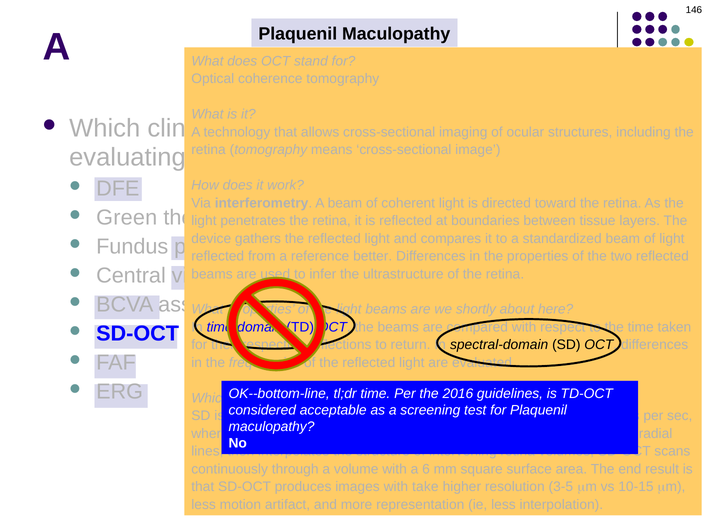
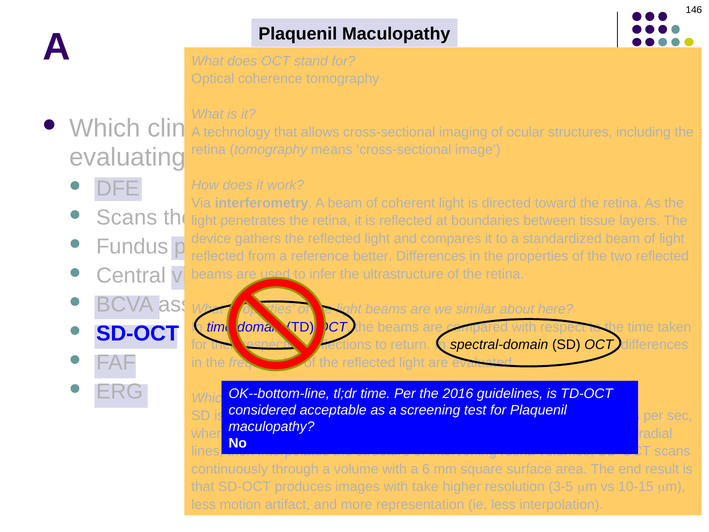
Green: Green -> Scans (127, 217)
shortly: shortly -> similar (476, 309)
